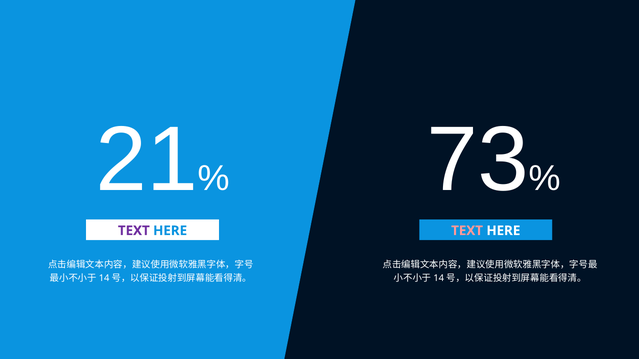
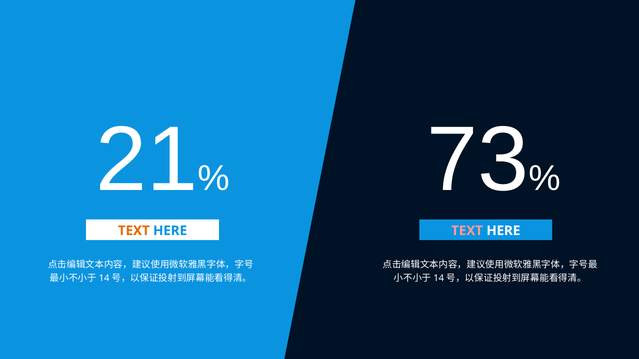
TEXT colour: purple -> orange (134, 231)
